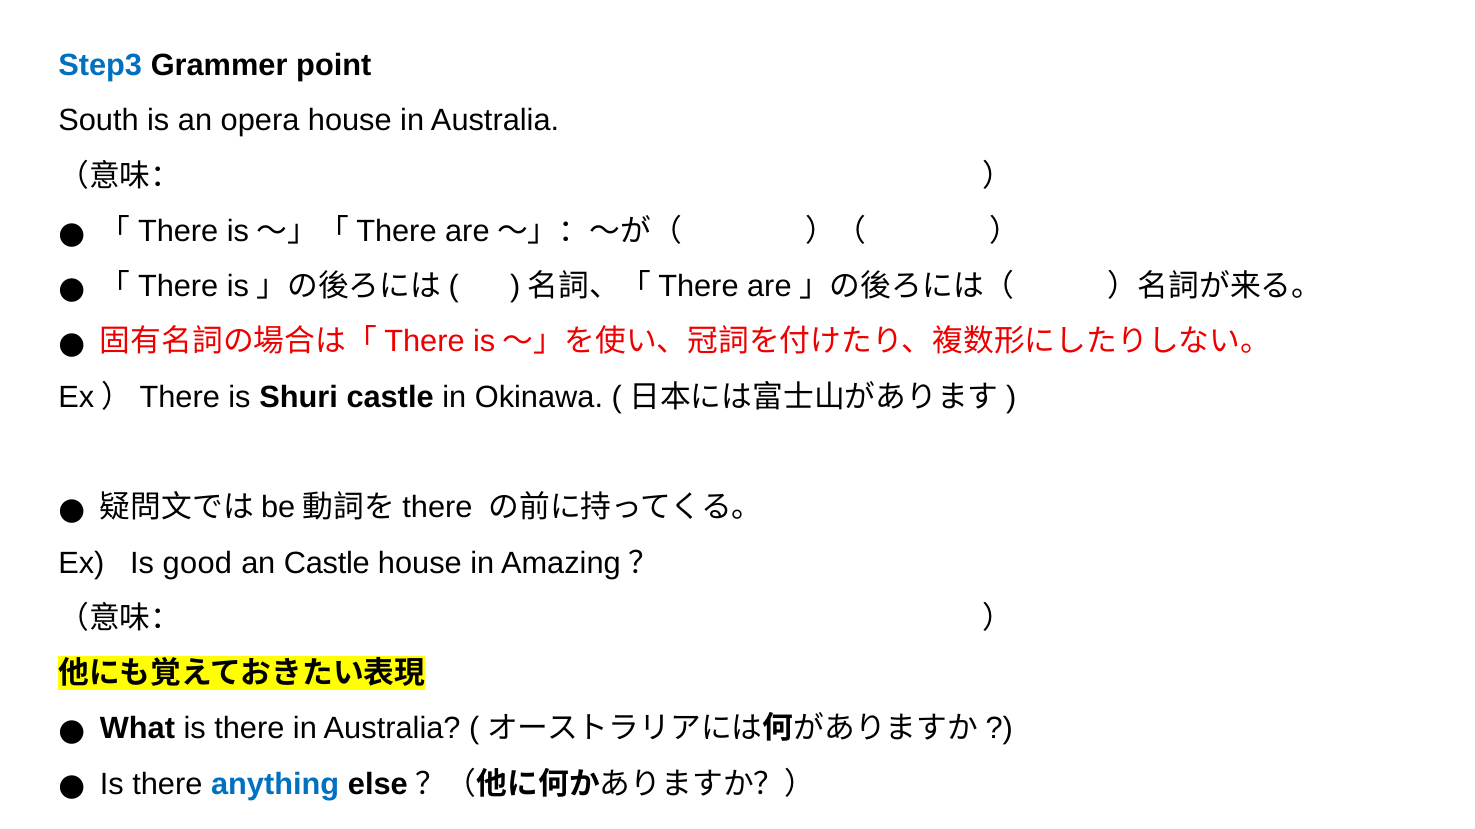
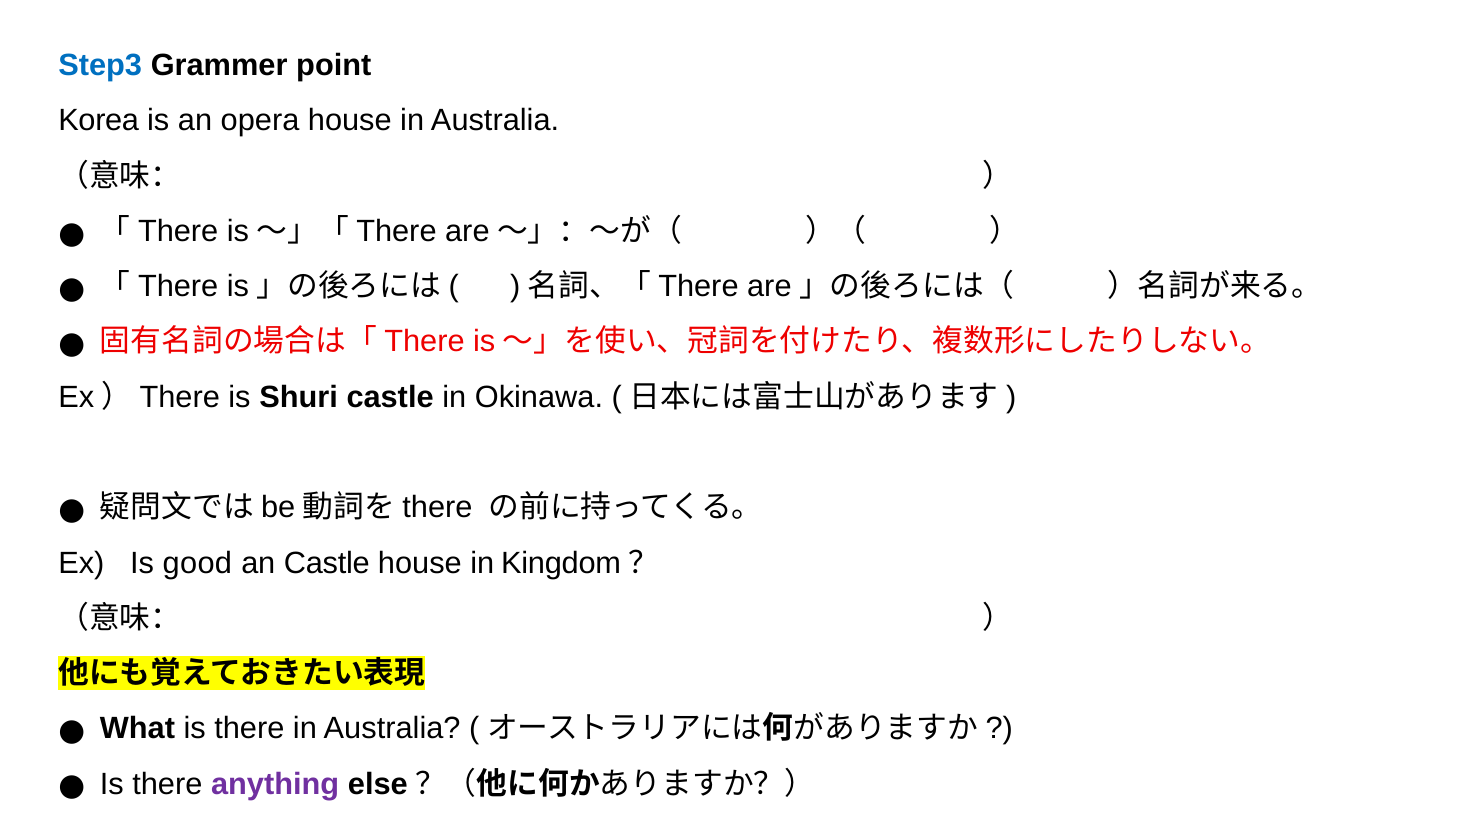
South: South -> Korea (99, 121)
Amazing: Amazing -> Kingdom (561, 563)
anything colour: blue -> purple (275, 785)
